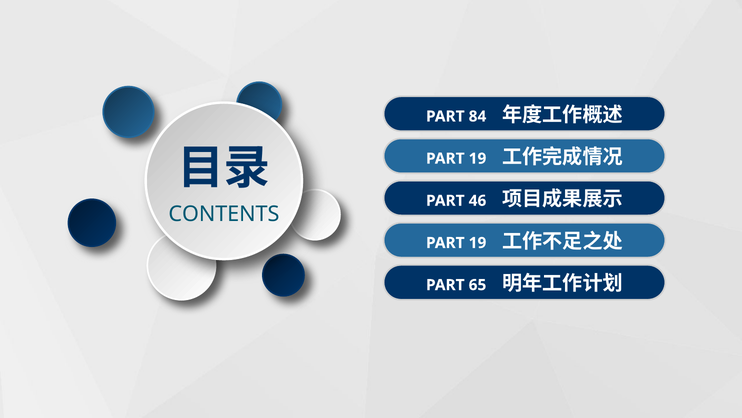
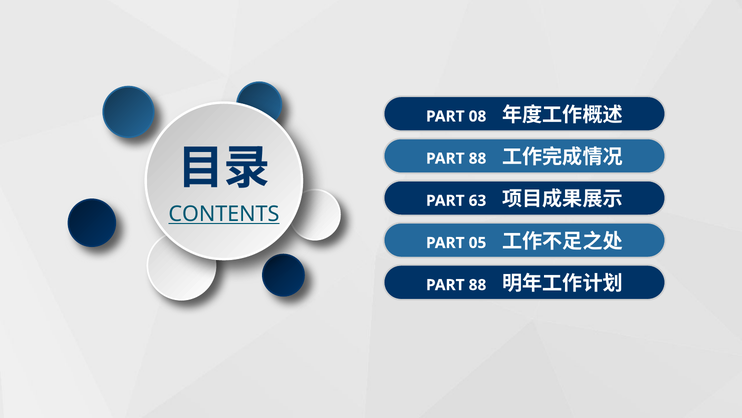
84: 84 -> 08 (477, 116)
19: 19 -> 88 (477, 158)
46: 46 -> 63 (477, 200)
CONTENTS underline: none -> present (224, 214)
19: 19 -> 05 (477, 243)
65: 65 -> 88 (477, 285)
